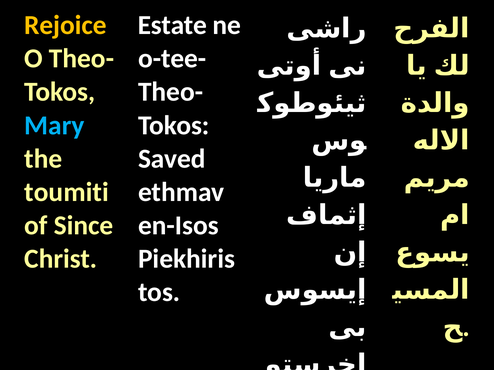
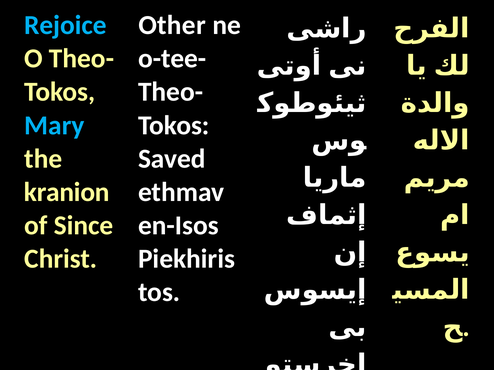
Rejoice colour: yellow -> light blue (66, 25)
Estate: Estate -> Other (172, 25)
toumiti: toumiti -> kranion (67, 192)
